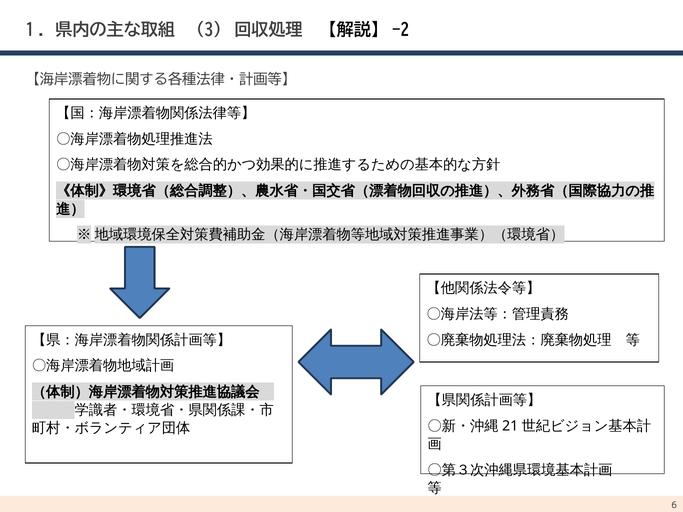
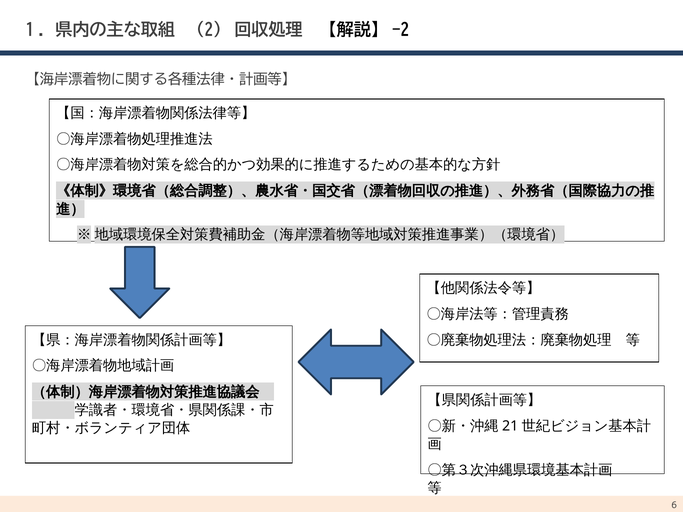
3: 3 -> 2 (209, 30)
